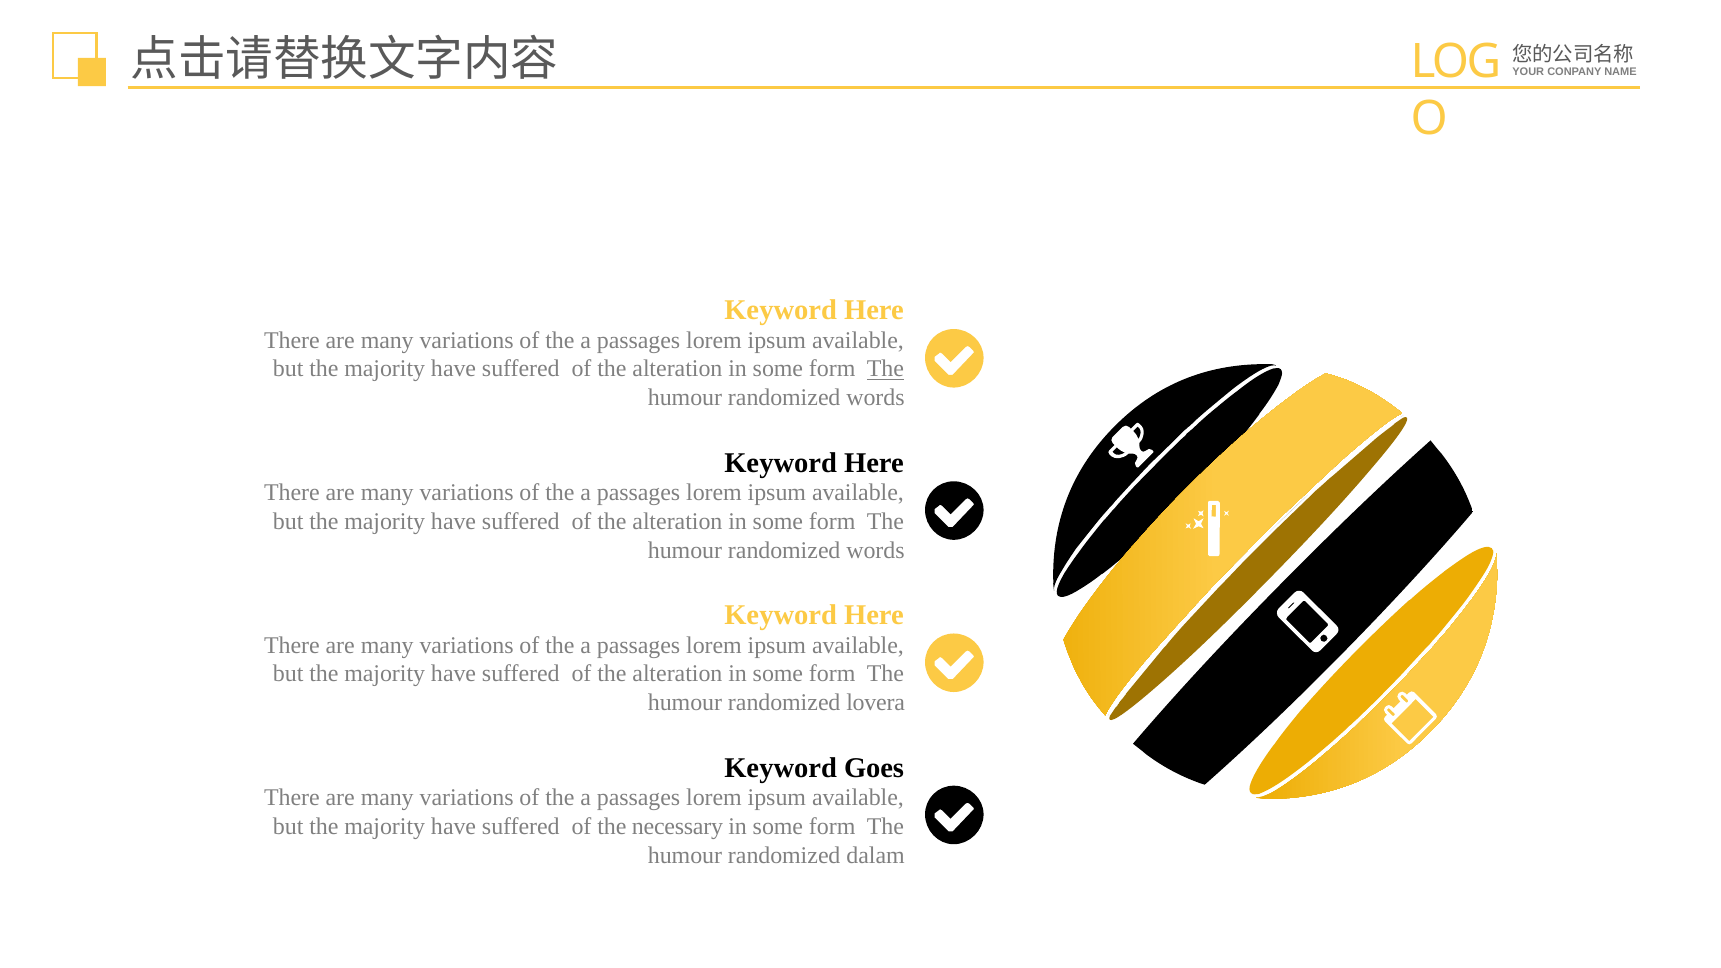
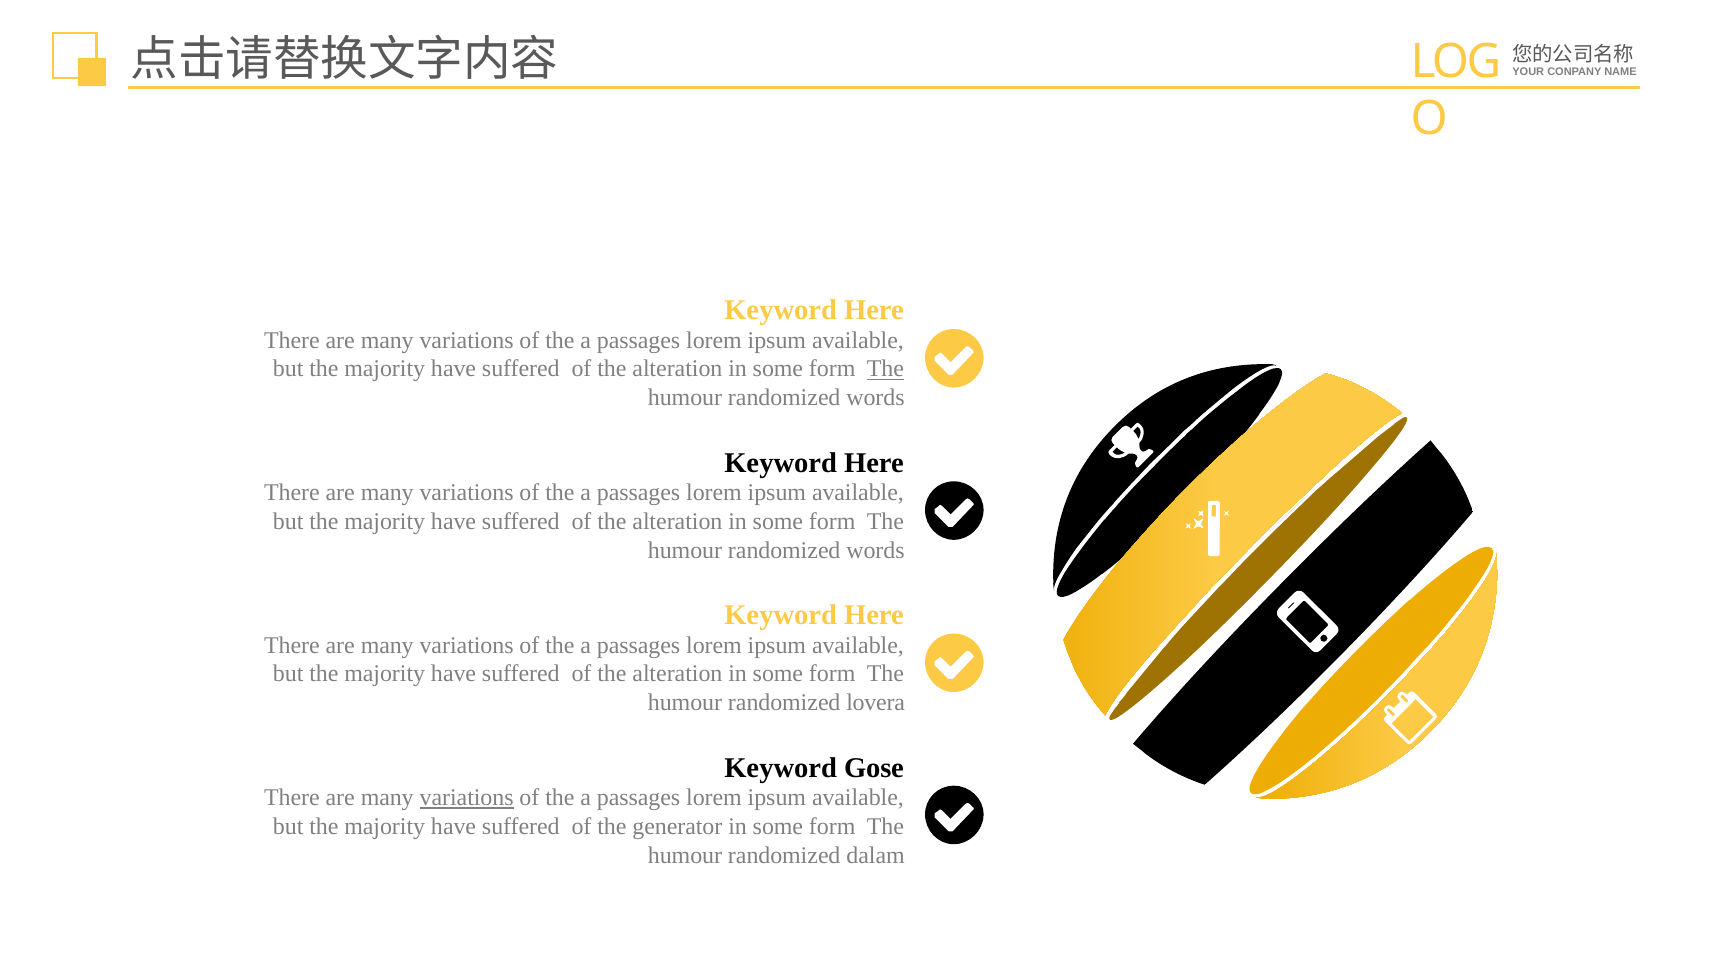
Goes: Goes -> Gose (874, 768)
variations underline: none -> present (467, 798)
necessary: necessary -> generator (677, 826)
